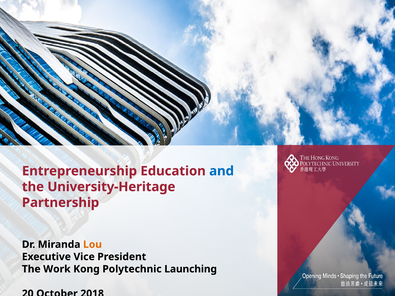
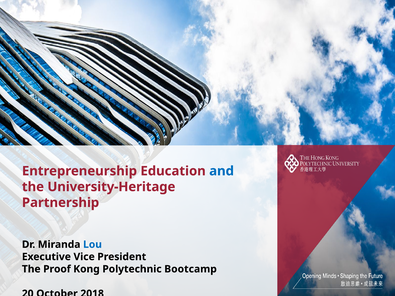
Lou colour: orange -> blue (93, 245)
Work: Work -> Proof (57, 269)
Launching: Launching -> Bootcamp (191, 269)
